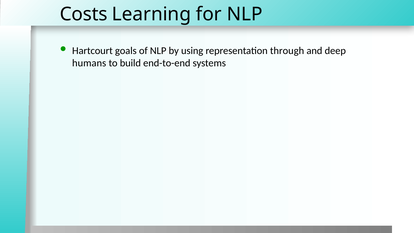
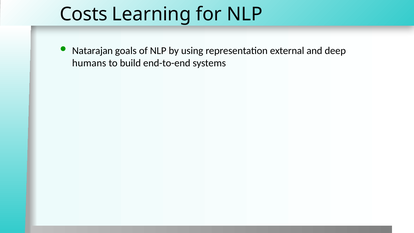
Hartcourt: Hartcourt -> Natarajan (92, 51)
through: through -> external (287, 51)
